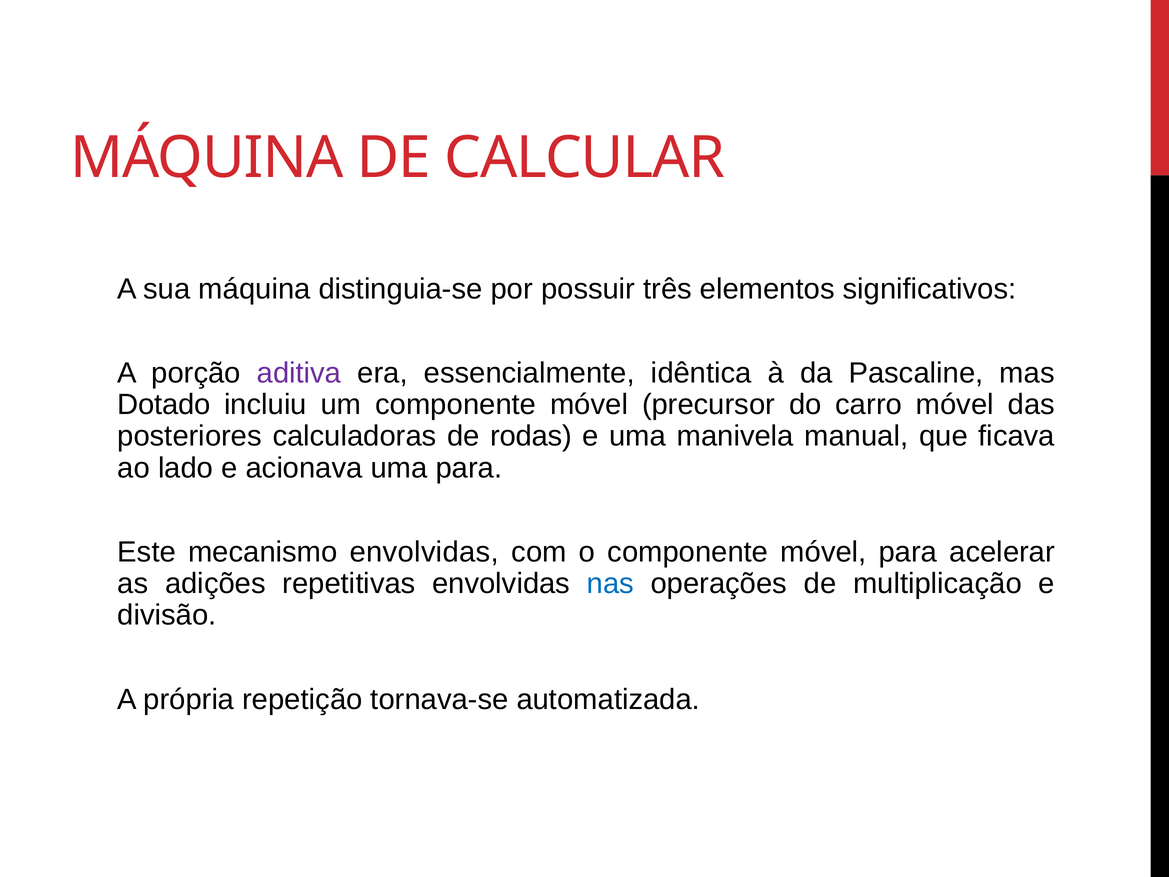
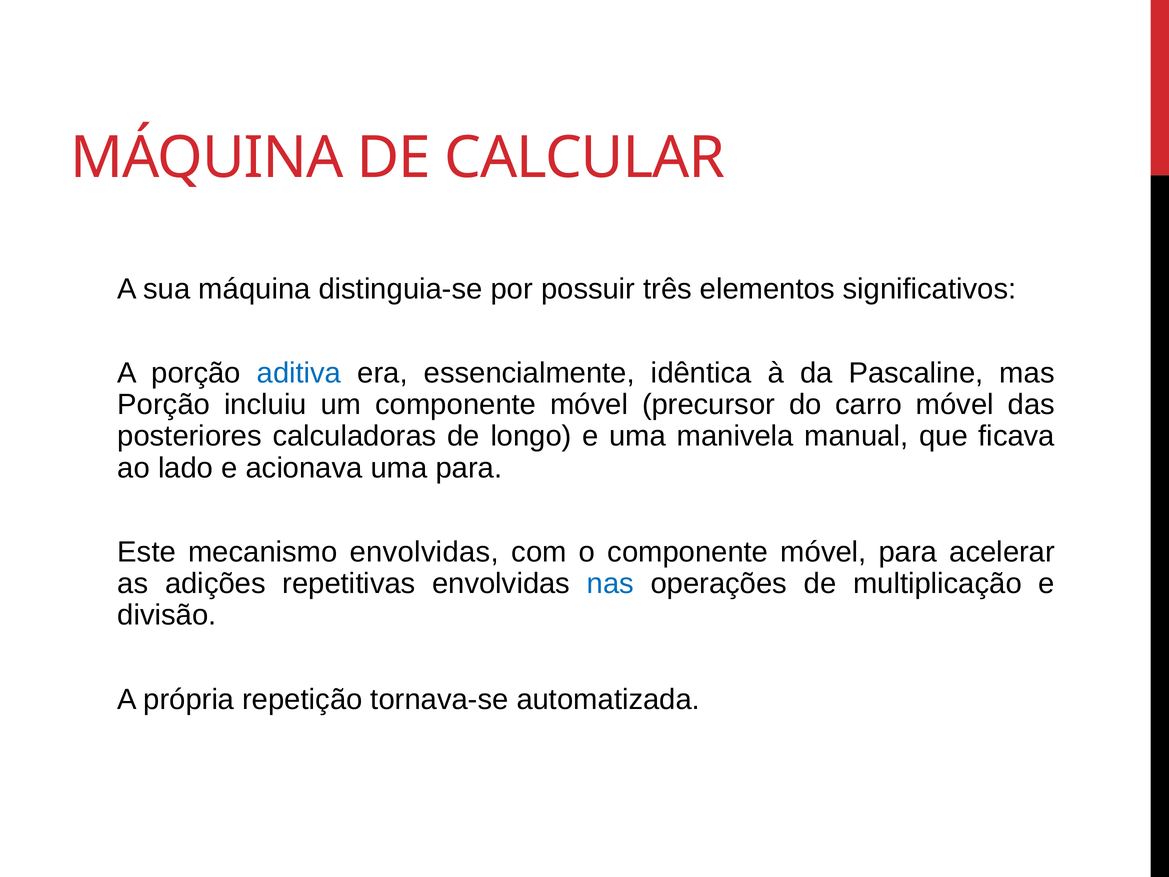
aditiva colour: purple -> blue (299, 373)
Dotado: Dotado -> Porção (164, 405)
rodas: rodas -> longo (531, 436)
